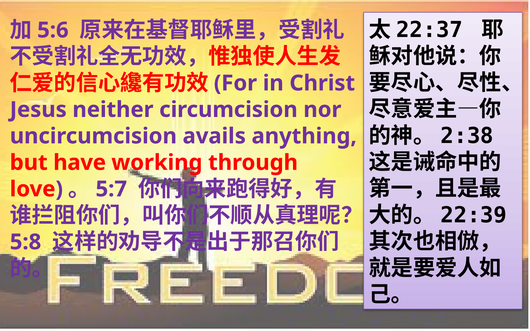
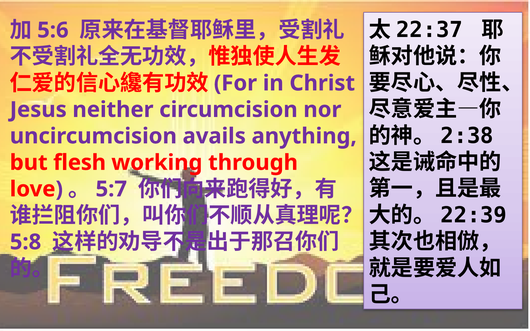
have: have -> flesh (80, 163)
